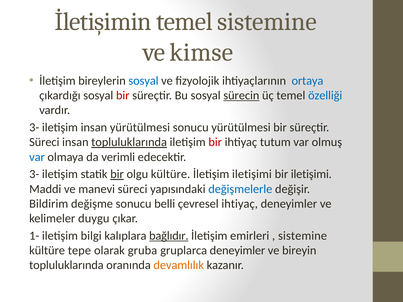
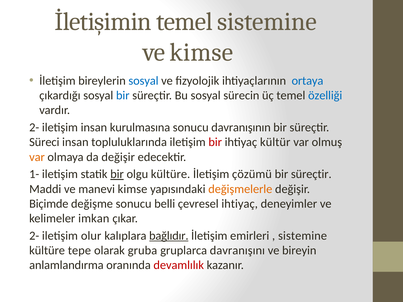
bir colour: red -> blue (123, 96)
sürecin underline: present -> none (241, 96)
3-: 3- -> 2- (34, 128)
insan yürütülmesi: yürütülmesi -> kurulmasına (140, 128)
sonucu yürütülmesi: yürütülmesi -> davranışının (241, 128)
topluluklarında underline: present -> none (129, 142)
tutum: tutum -> kültür (275, 142)
var colour: blue -> orange (37, 157)
da verimli: verimli -> değişir (118, 157)
3-: 3- -> 1- (34, 174)
İletişim iletişimi: iletişimi -> çözümü (252, 174)
iletişimi: iletişimi -> süreçtir (311, 174)
manevi süreci: süreci -> kimse (133, 189)
değişmelerle colour: blue -> orange (240, 189)
Bildirim: Bildirim -> Biçimde (49, 204)
duygu: duygu -> imkan (94, 219)
1-: 1- -> 2- (34, 236)
bilgi: bilgi -> olur (91, 236)
gruplarca deneyimler: deneyimler -> davranışını (237, 251)
topluluklarında: topluluklarında -> anlamlandırma (66, 265)
devamlılık colour: orange -> red (179, 265)
